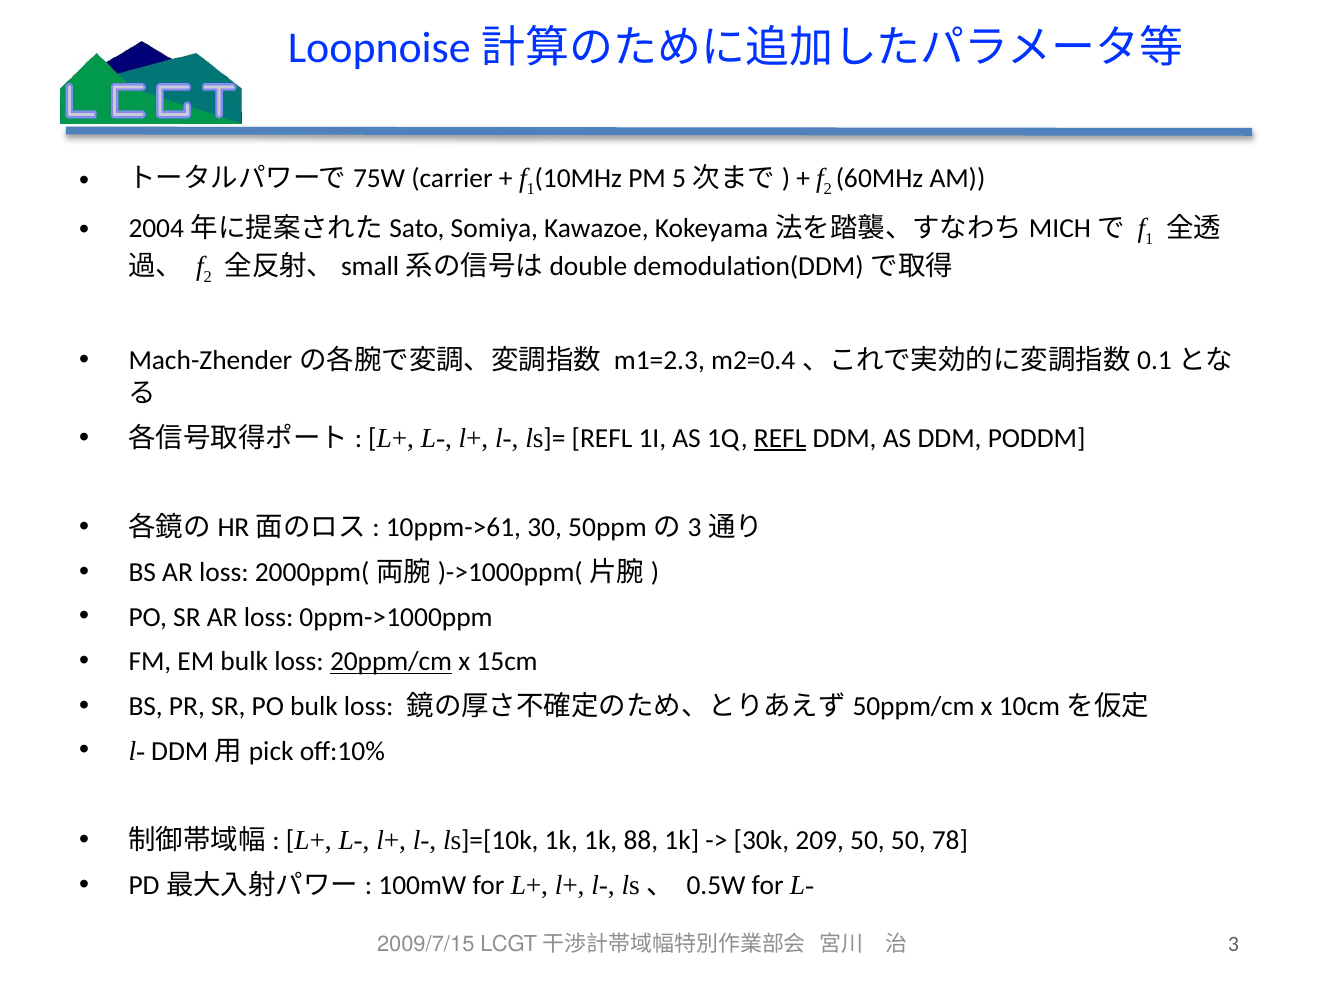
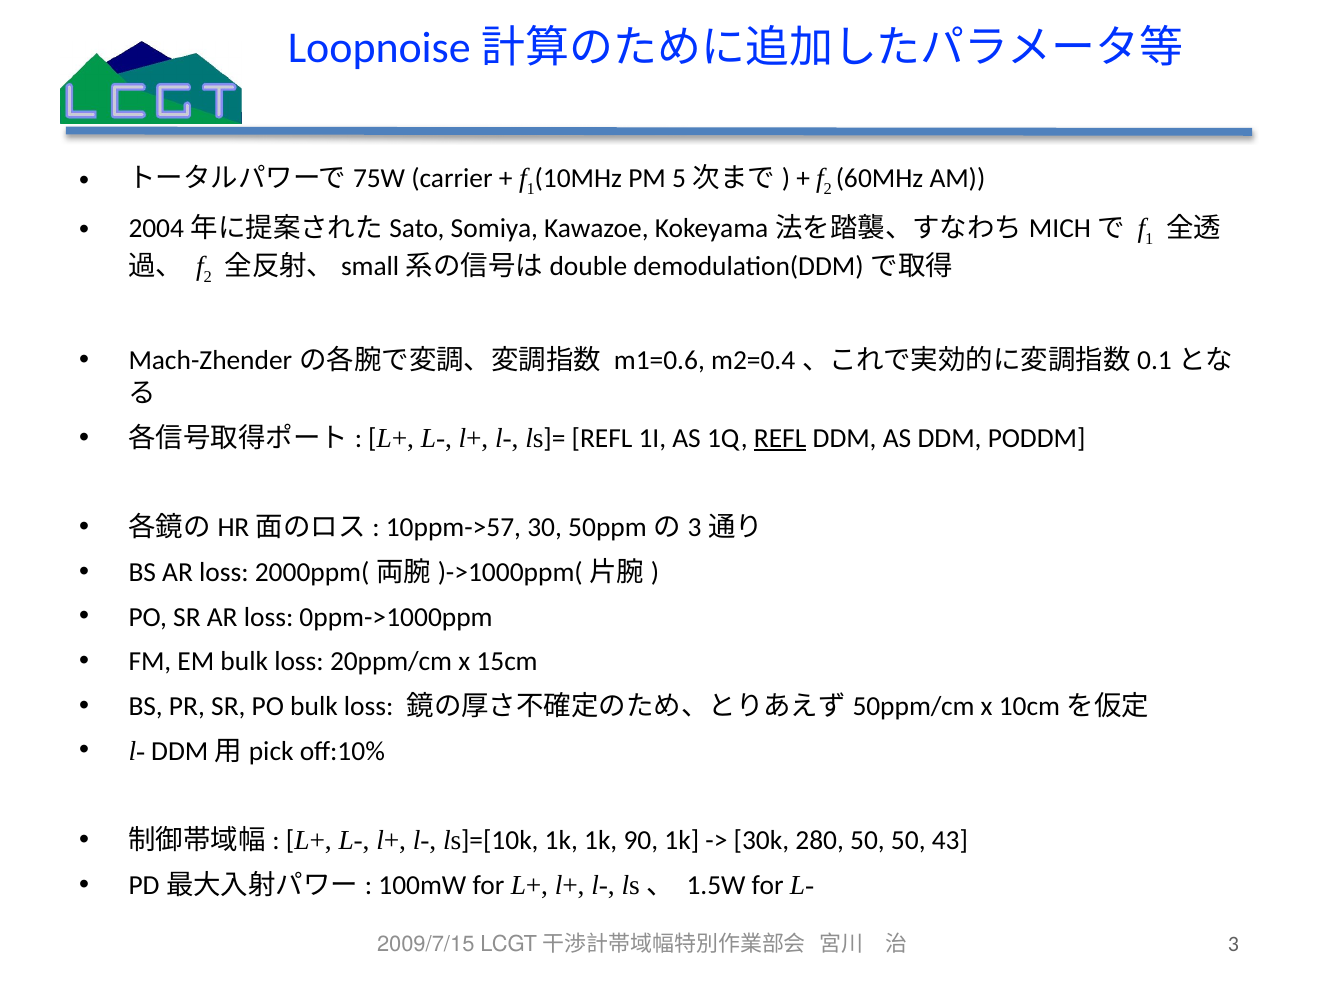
m1=2.3: m1=2.3 -> m1=0.6 (659, 360)
10ppm->61: 10ppm->61 -> 10ppm->57 (453, 527)
20ppm/cm underline: present -> none (391, 661)
88: 88 -> 90 (641, 840)
209: 209 -> 280 (820, 840)
78: 78 -> 43 (950, 840)
0.5W: 0.5W -> 1.5W (716, 885)
